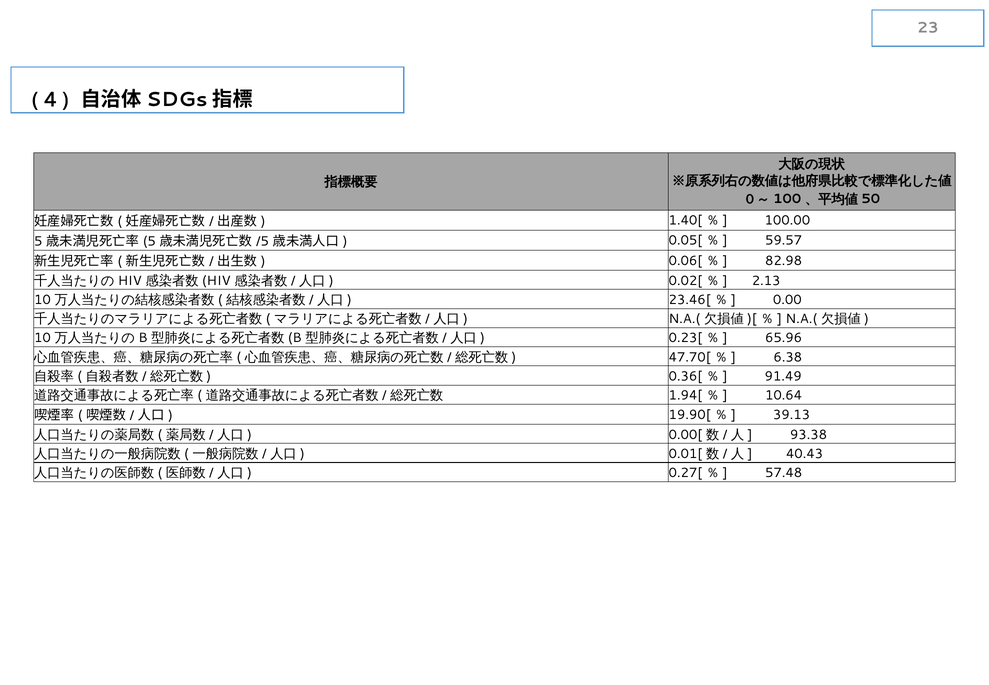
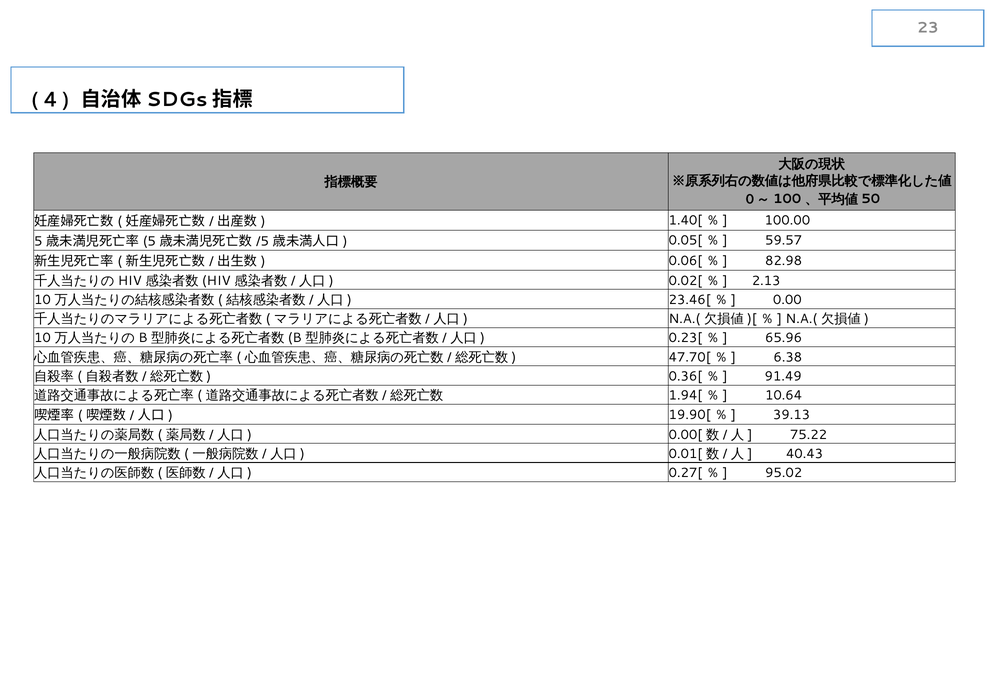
93.38: 93.38 -> 75.22 (808, 434)
57.48: 57.48 -> 95.02 (784, 473)
